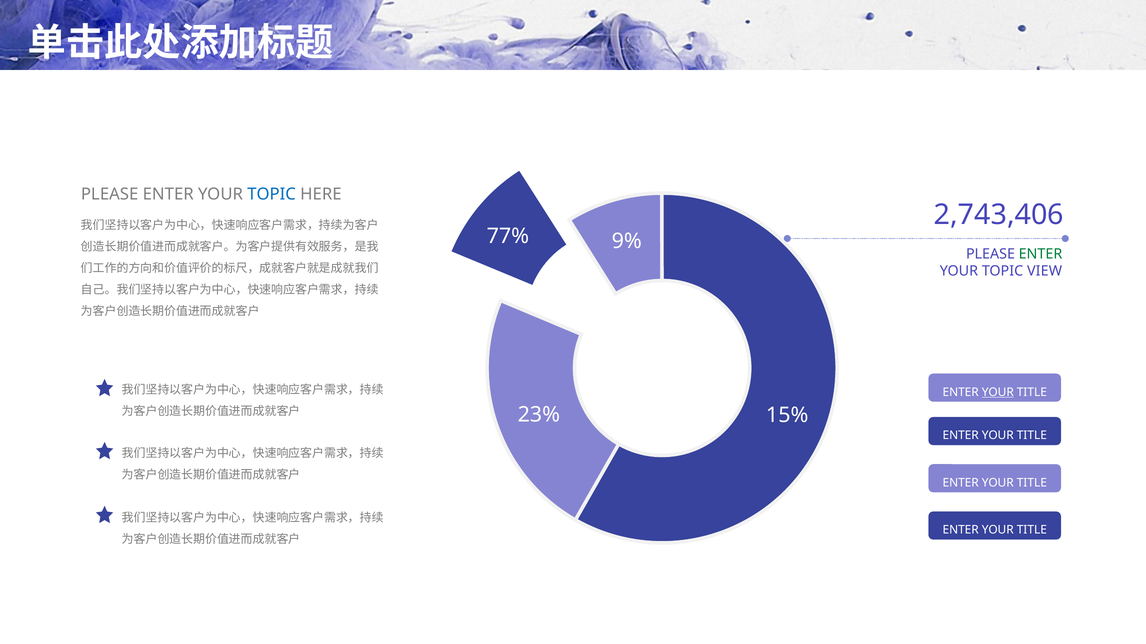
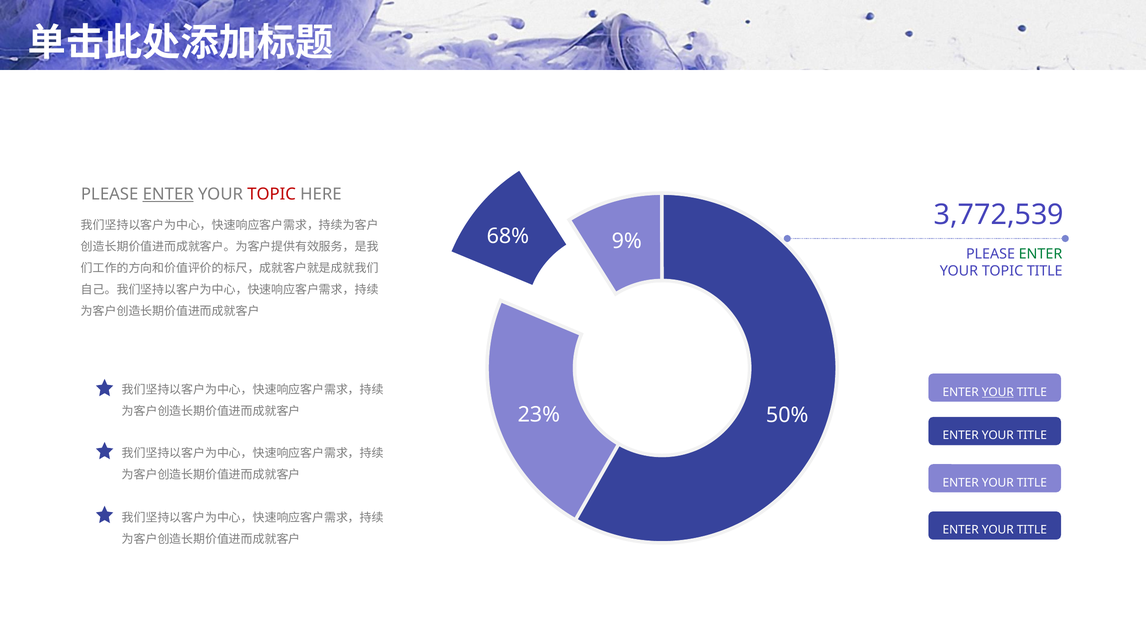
ENTER underline: none -> present (168, 194)
TOPIC colour: blue -> red (272, 194)
2,743,406: 2,743,406 -> 3,772,539 (999, 215)
77%: 77% -> 68% (508, 236)
TOPIC VIEW: VIEW -> TITLE (1045, 271)
15%: 15% -> 50% (787, 415)
